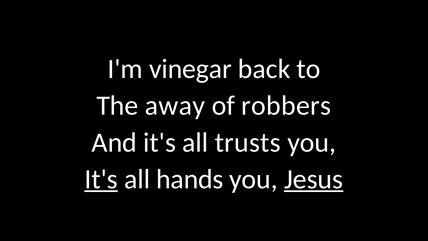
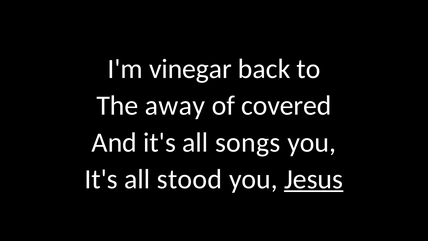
robbers: robbers -> covered (286, 106)
trusts: trusts -> songs (248, 142)
It's underline: present -> none (101, 179)
hands: hands -> stood (190, 179)
